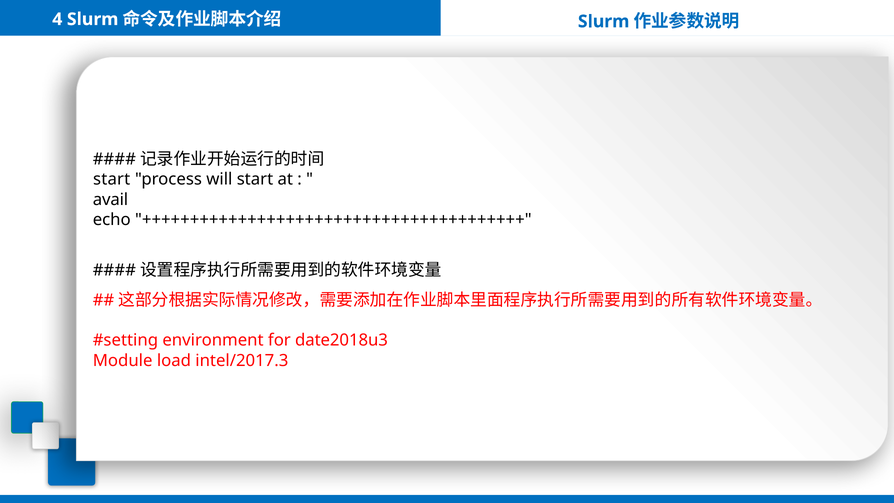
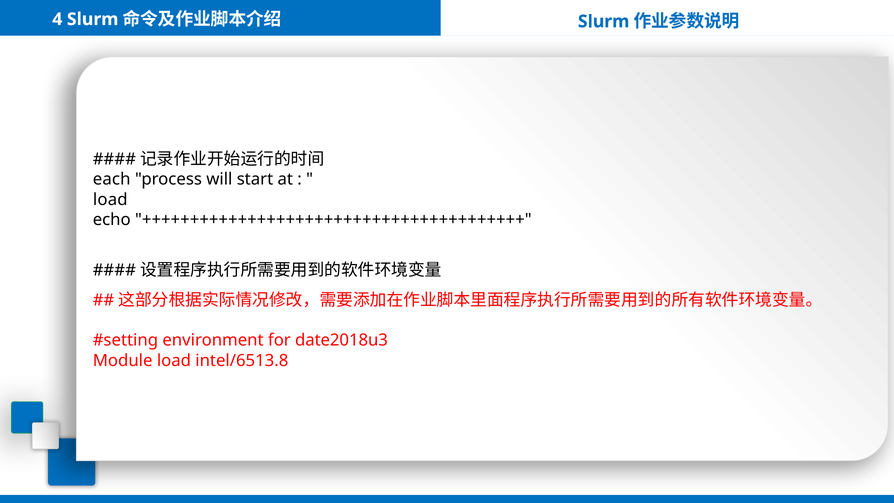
start: start -> each (112, 179)
avail: avail -> load (110, 200)
intel/2017.3: intel/2017.3 -> intel/6513.8 (242, 360)
